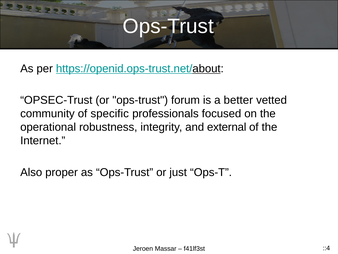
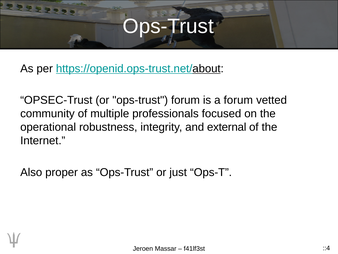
a better: better -> forum (238, 100)
specific: specific -> multiple (110, 113)
